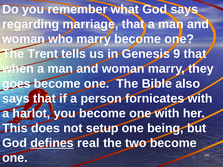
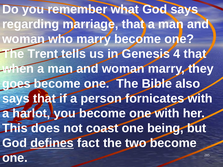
9: 9 -> 4 (177, 54)
setup: setup -> coast (102, 128)
real: real -> fact (88, 143)
